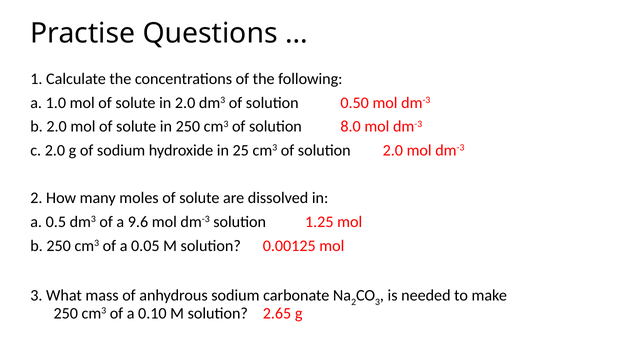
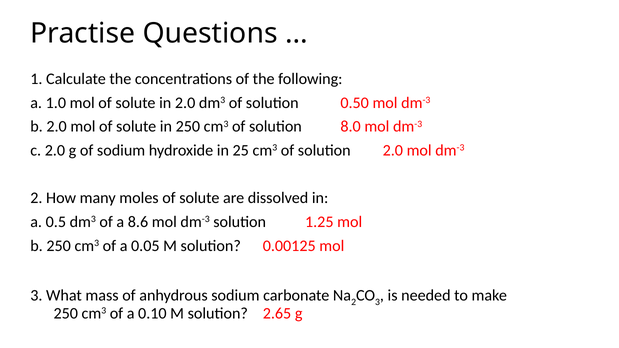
9.6: 9.6 -> 8.6 (138, 222)
